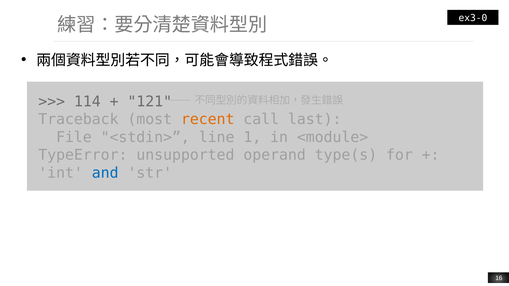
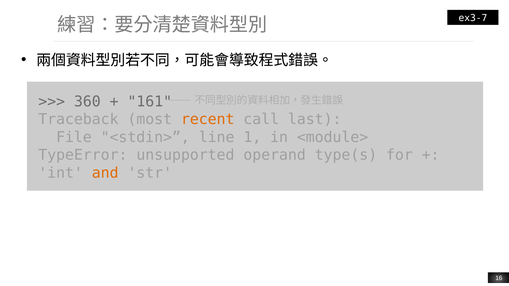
ex3-0: ex3-0 -> ex3-7 (473, 18)
114: 114 -> 360 (87, 102)
121: 121 -> 161 (150, 102)
and colour: blue -> orange (105, 173)
